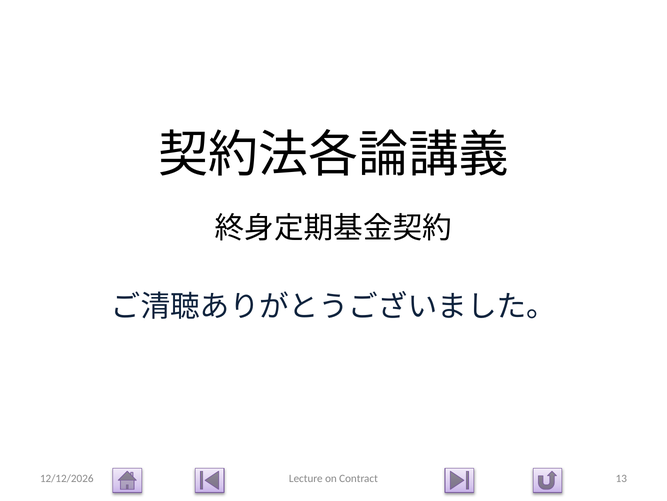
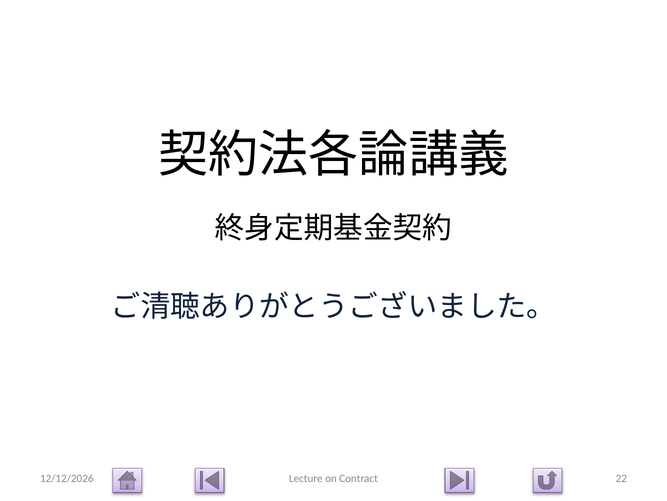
13: 13 -> 22 (621, 478)
